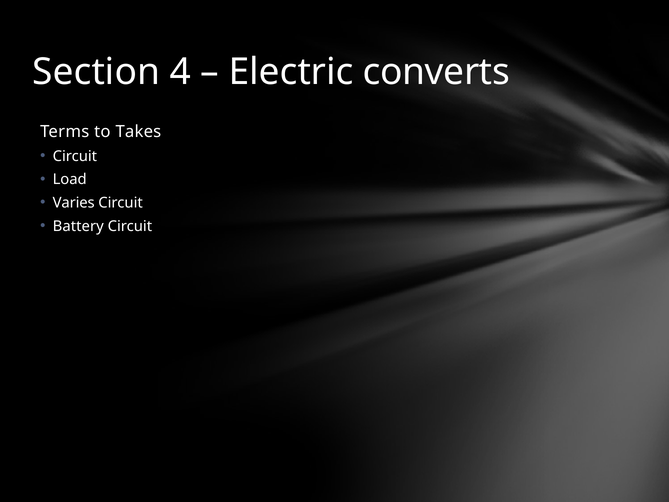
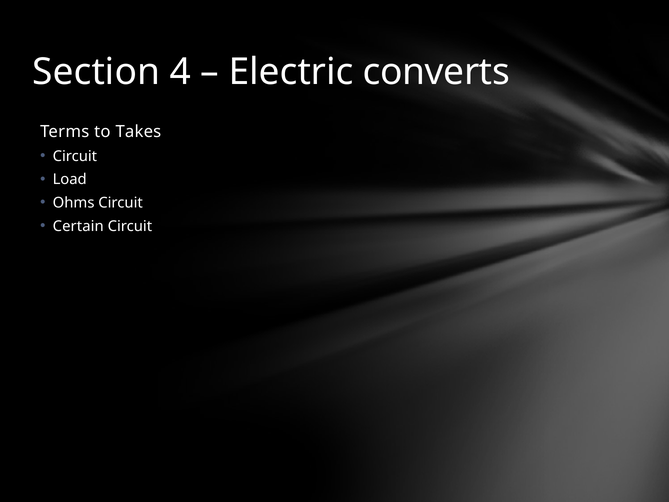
Varies: Varies -> Ohms (74, 203)
Battery: Battery -> Certain (78, 226)
